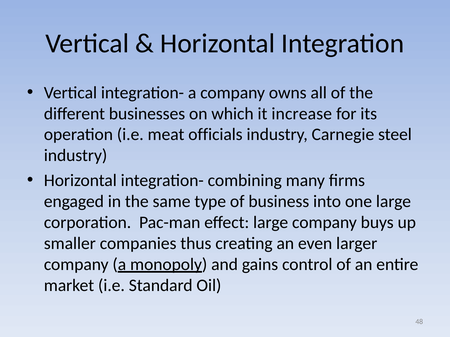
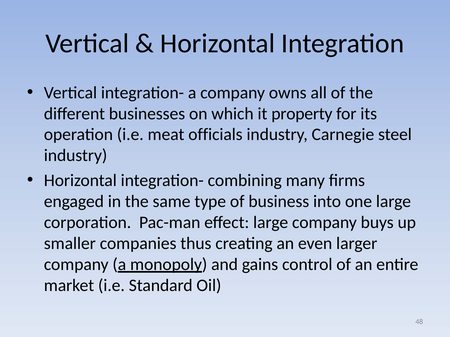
increase: increase -> property (302, 114)
